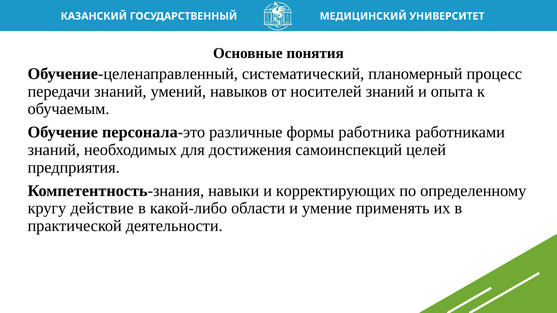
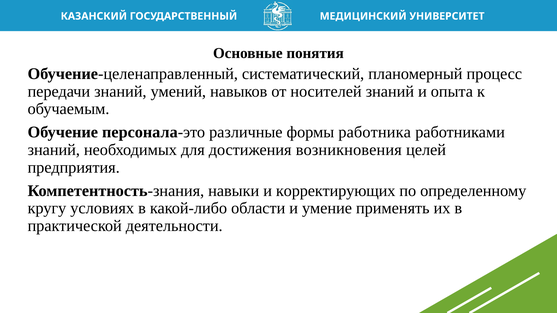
самоинспекций: самоинспекций -> возникновения (349, 150)
действие: действие -> условиях (102, 208)
